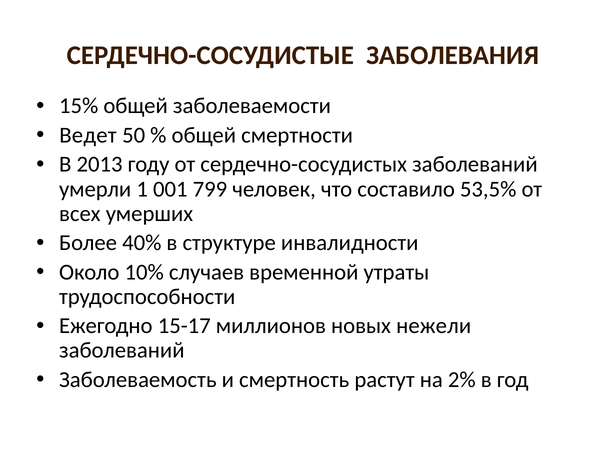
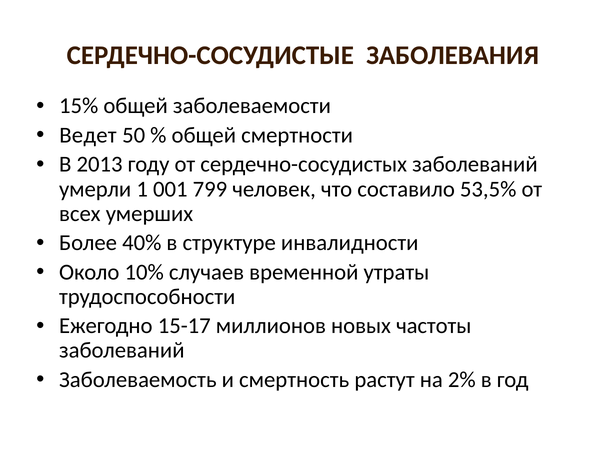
нежели: нежели -> частоты (434, 326)
